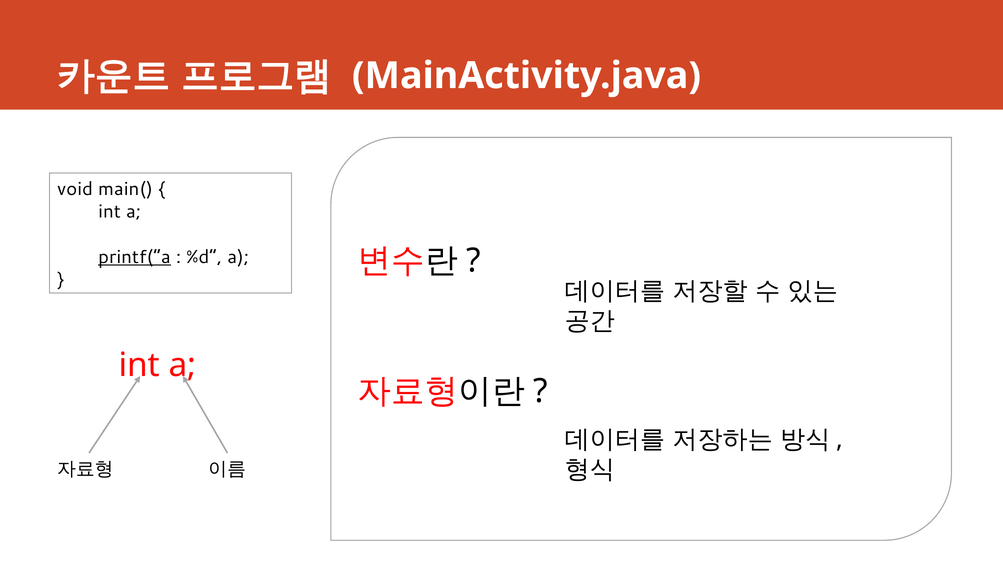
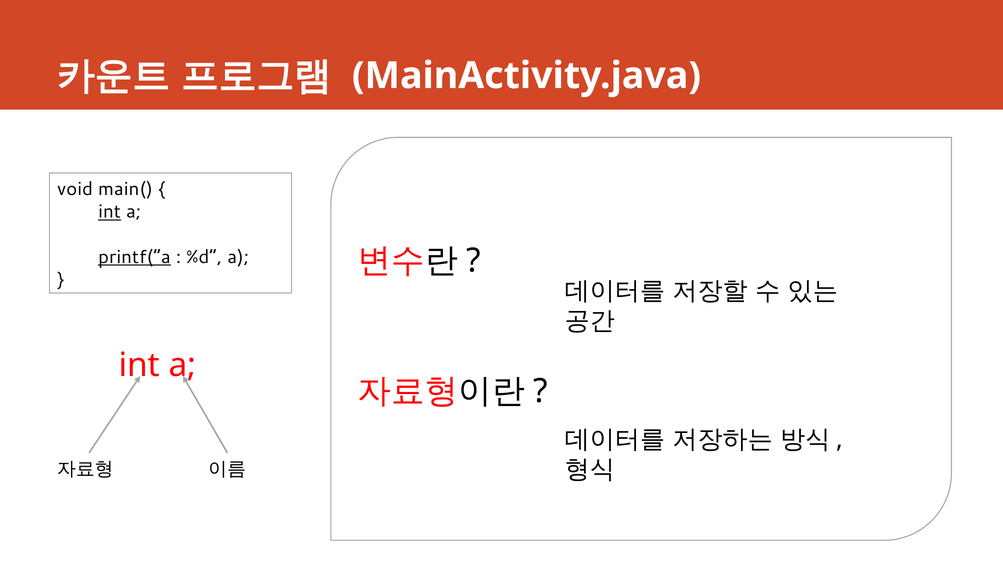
int underline: none -> present (110, 212)
